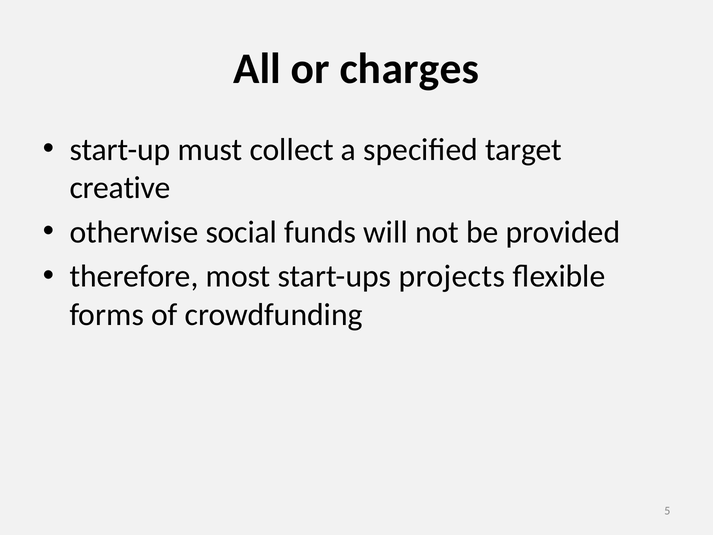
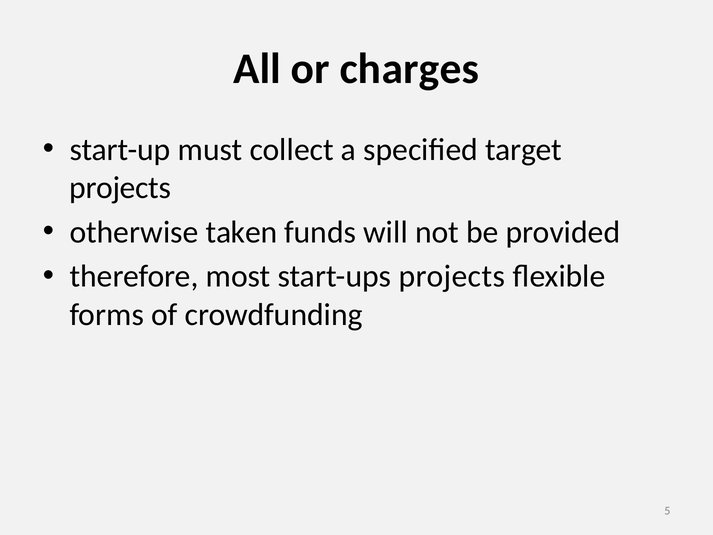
creative: creative -> projects (120, 188)
social: social -> taken (241, 232)
